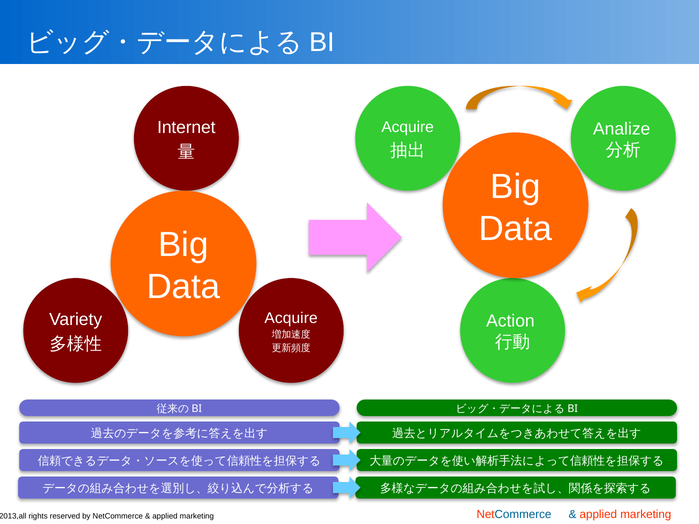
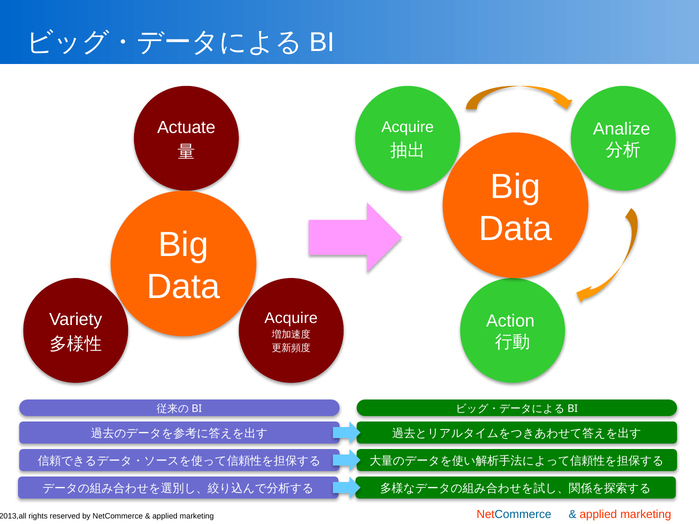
Internet: Internet -> Actuate (186, 127)
